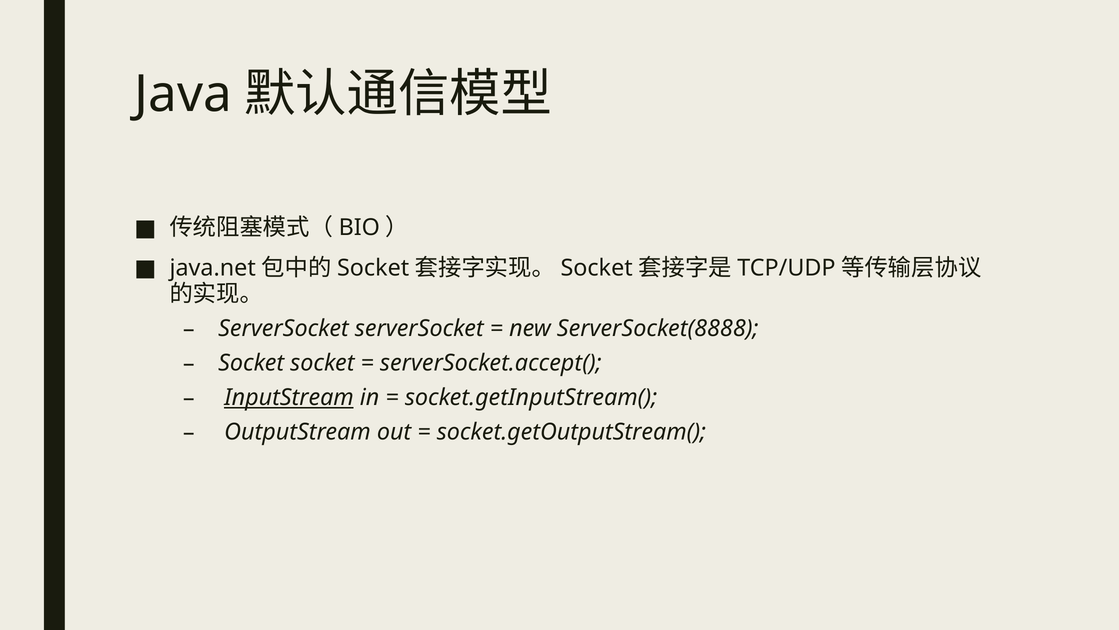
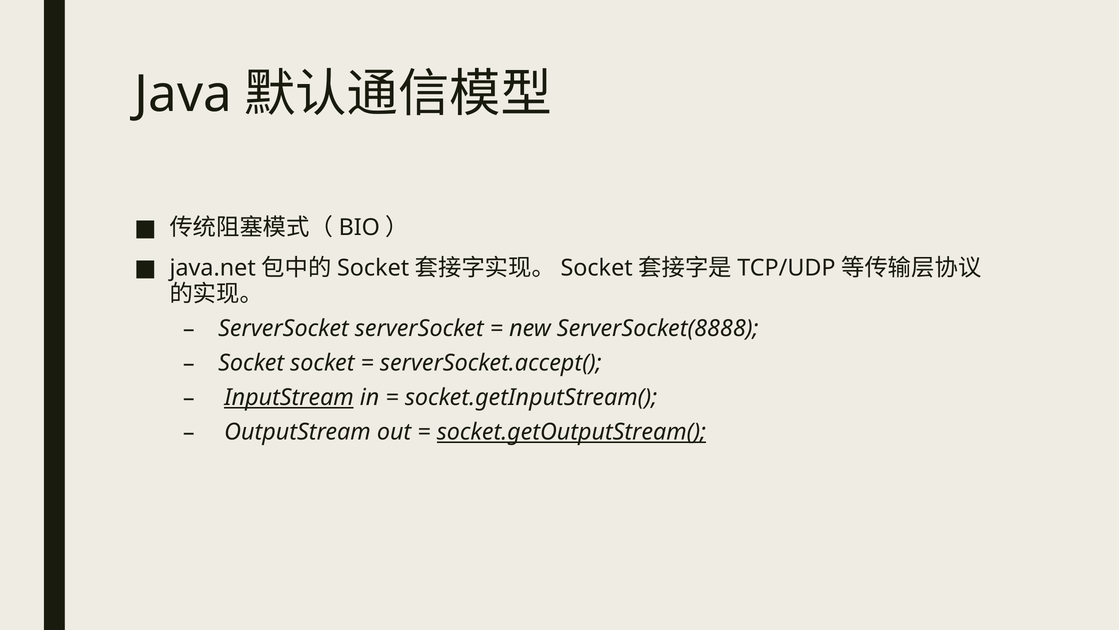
socket.getOutputStream( underline: none -> present (571, 432)
